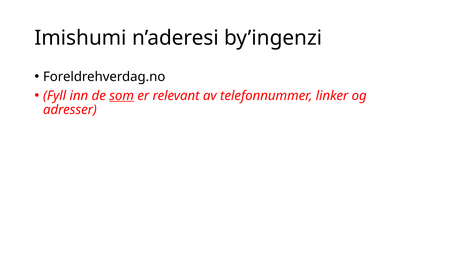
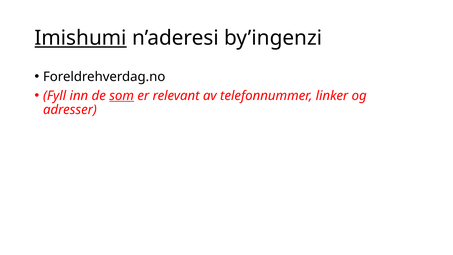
Imishumi underline: none -> present (81, 38)
